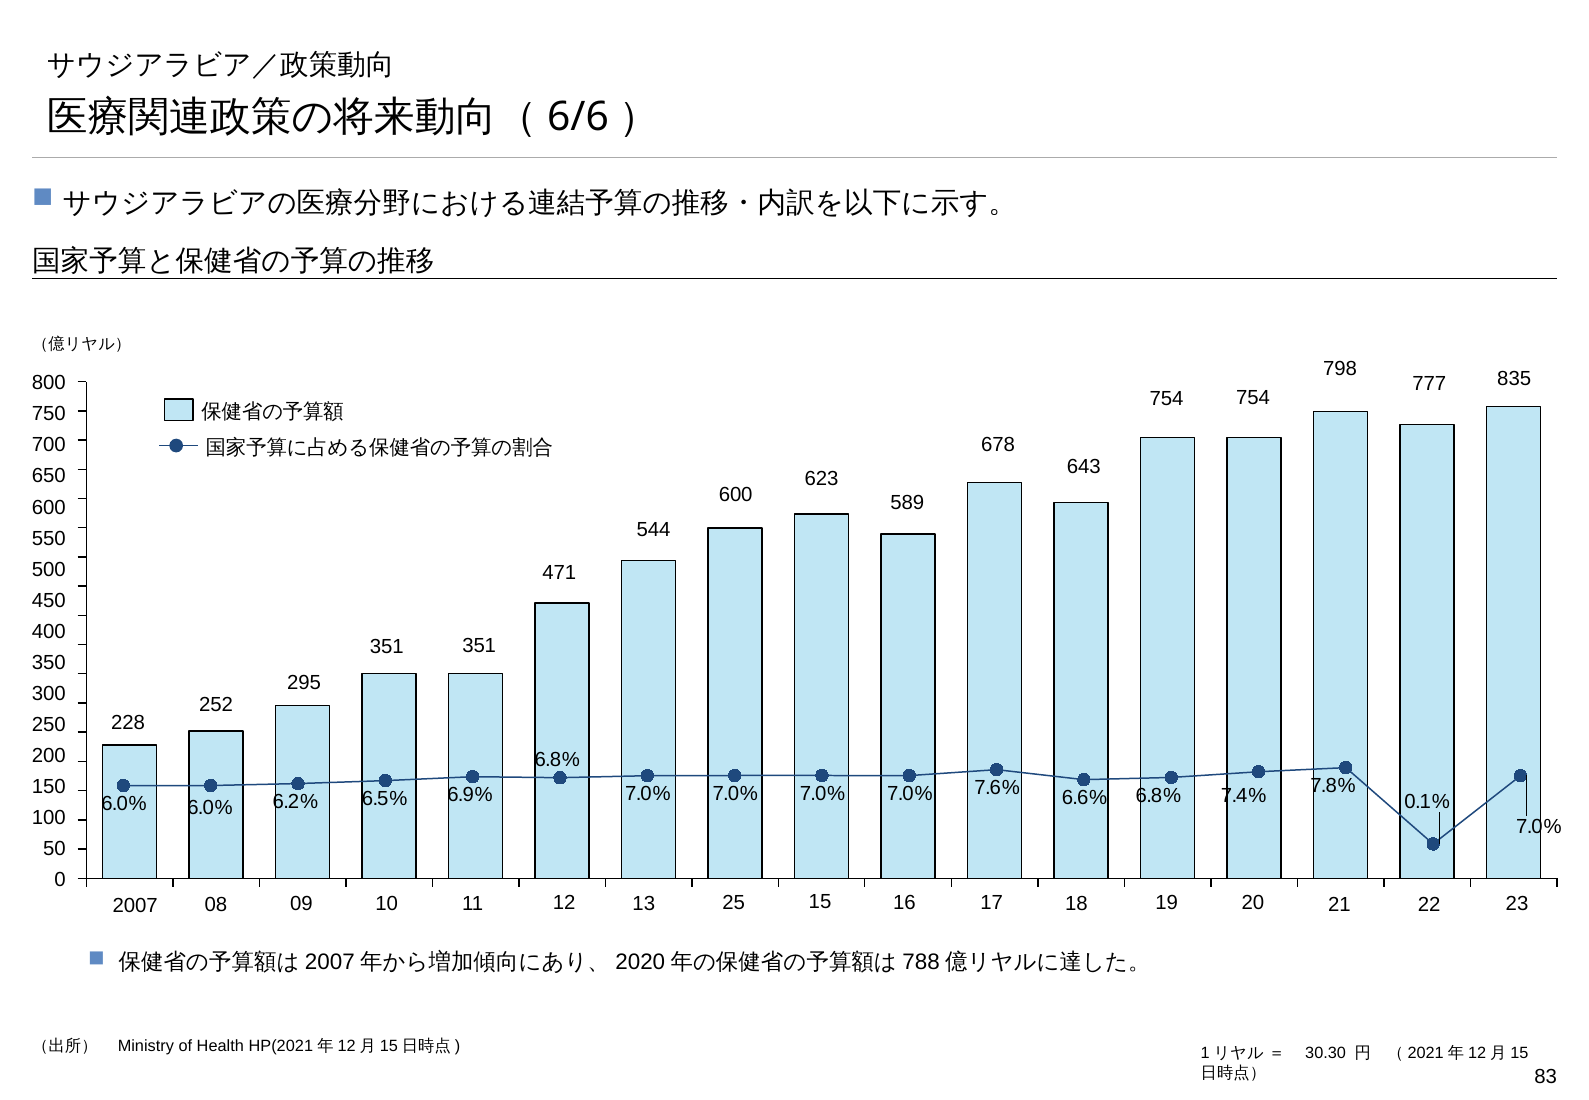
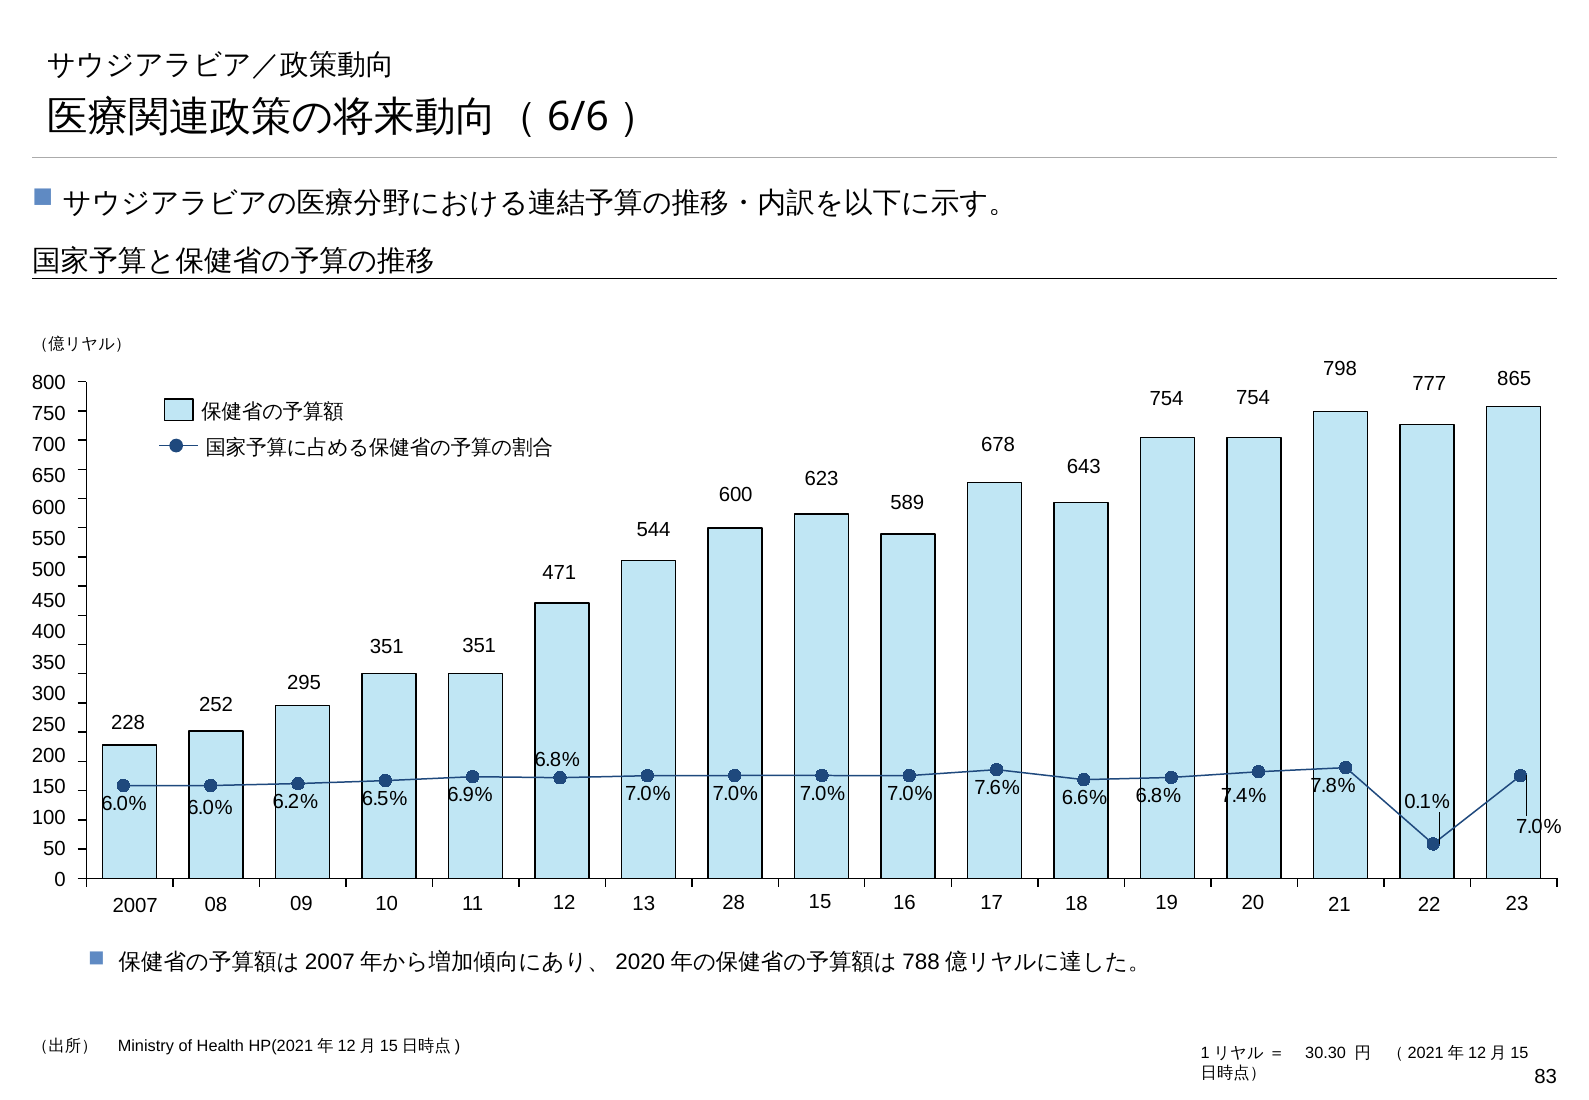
835: 835 -> 865 (1514, 379)
25: 25 -> 28 (734, 903)
